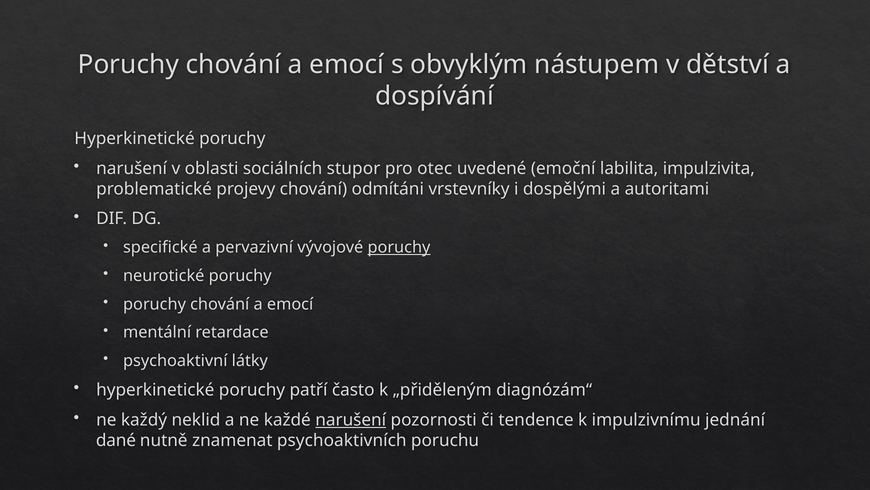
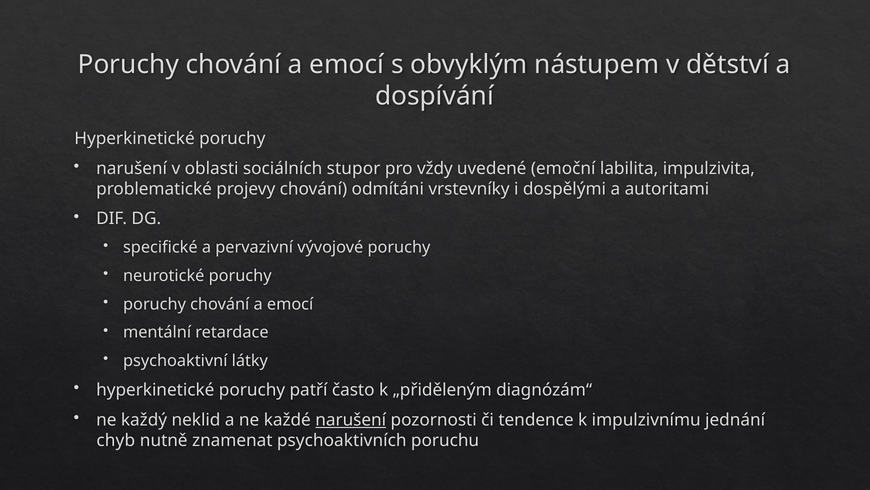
otec: otec -> vždy (435, 168)
poruchy underline: present -> none (399, 247)
dané: dané -> chyb (116, 440)
